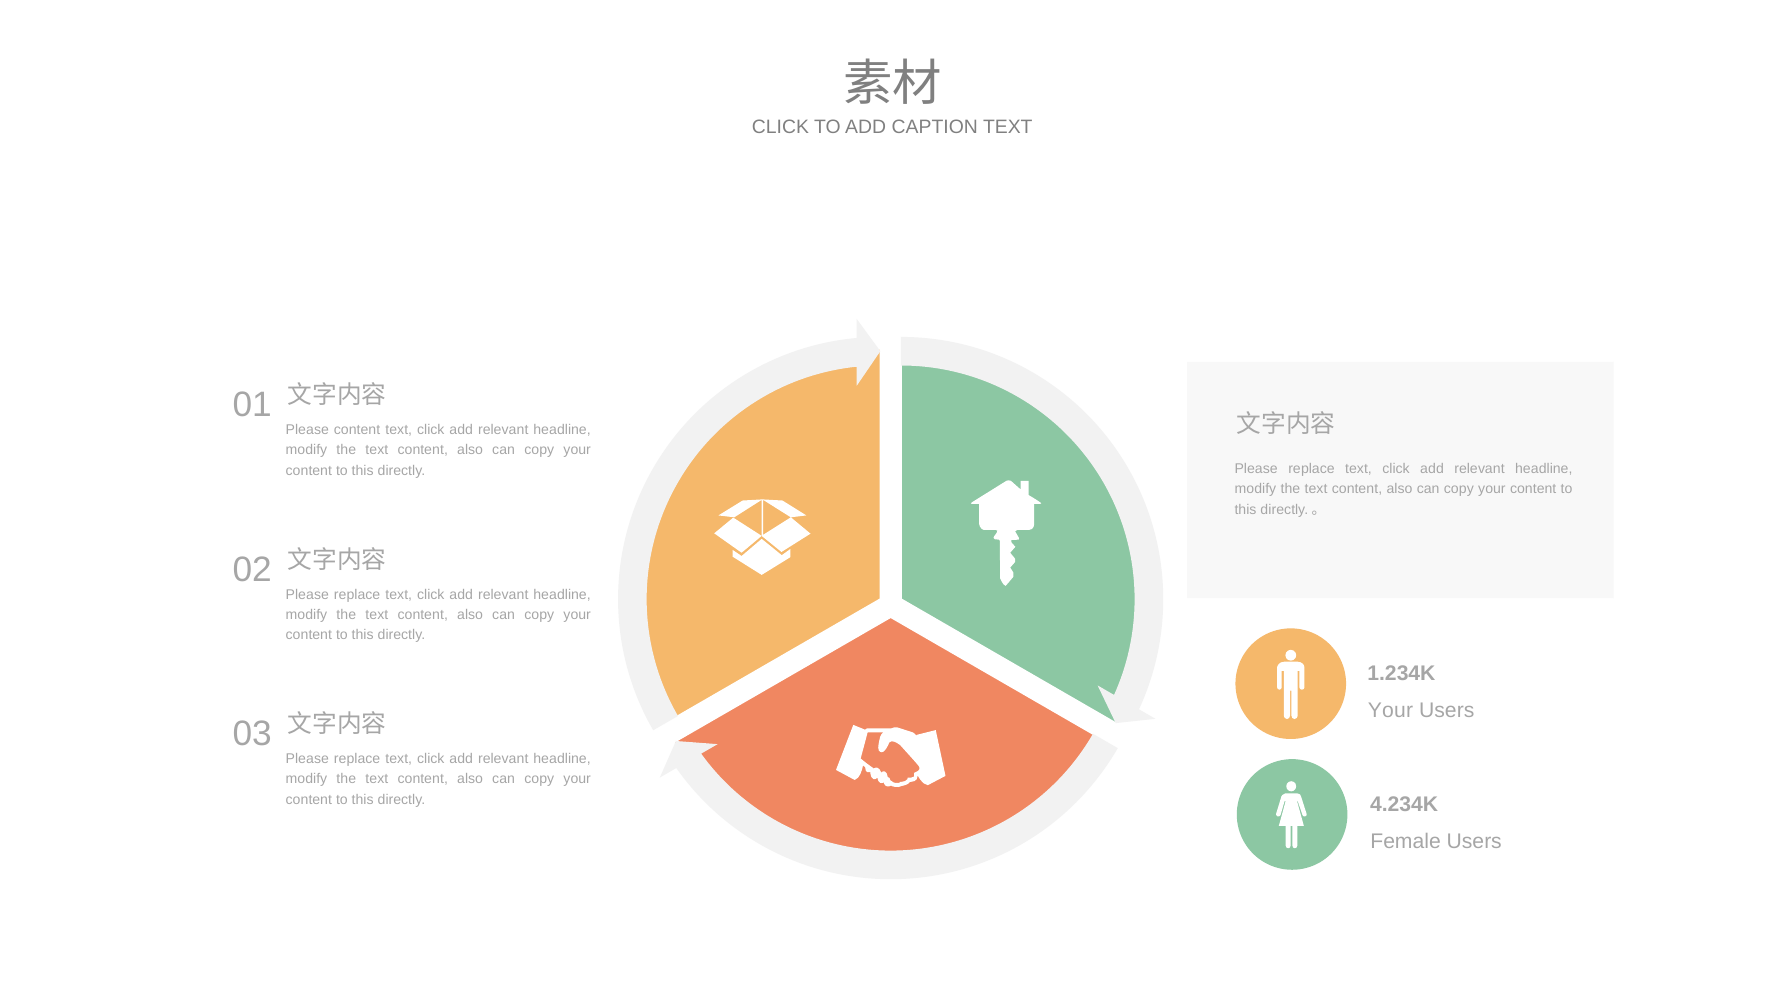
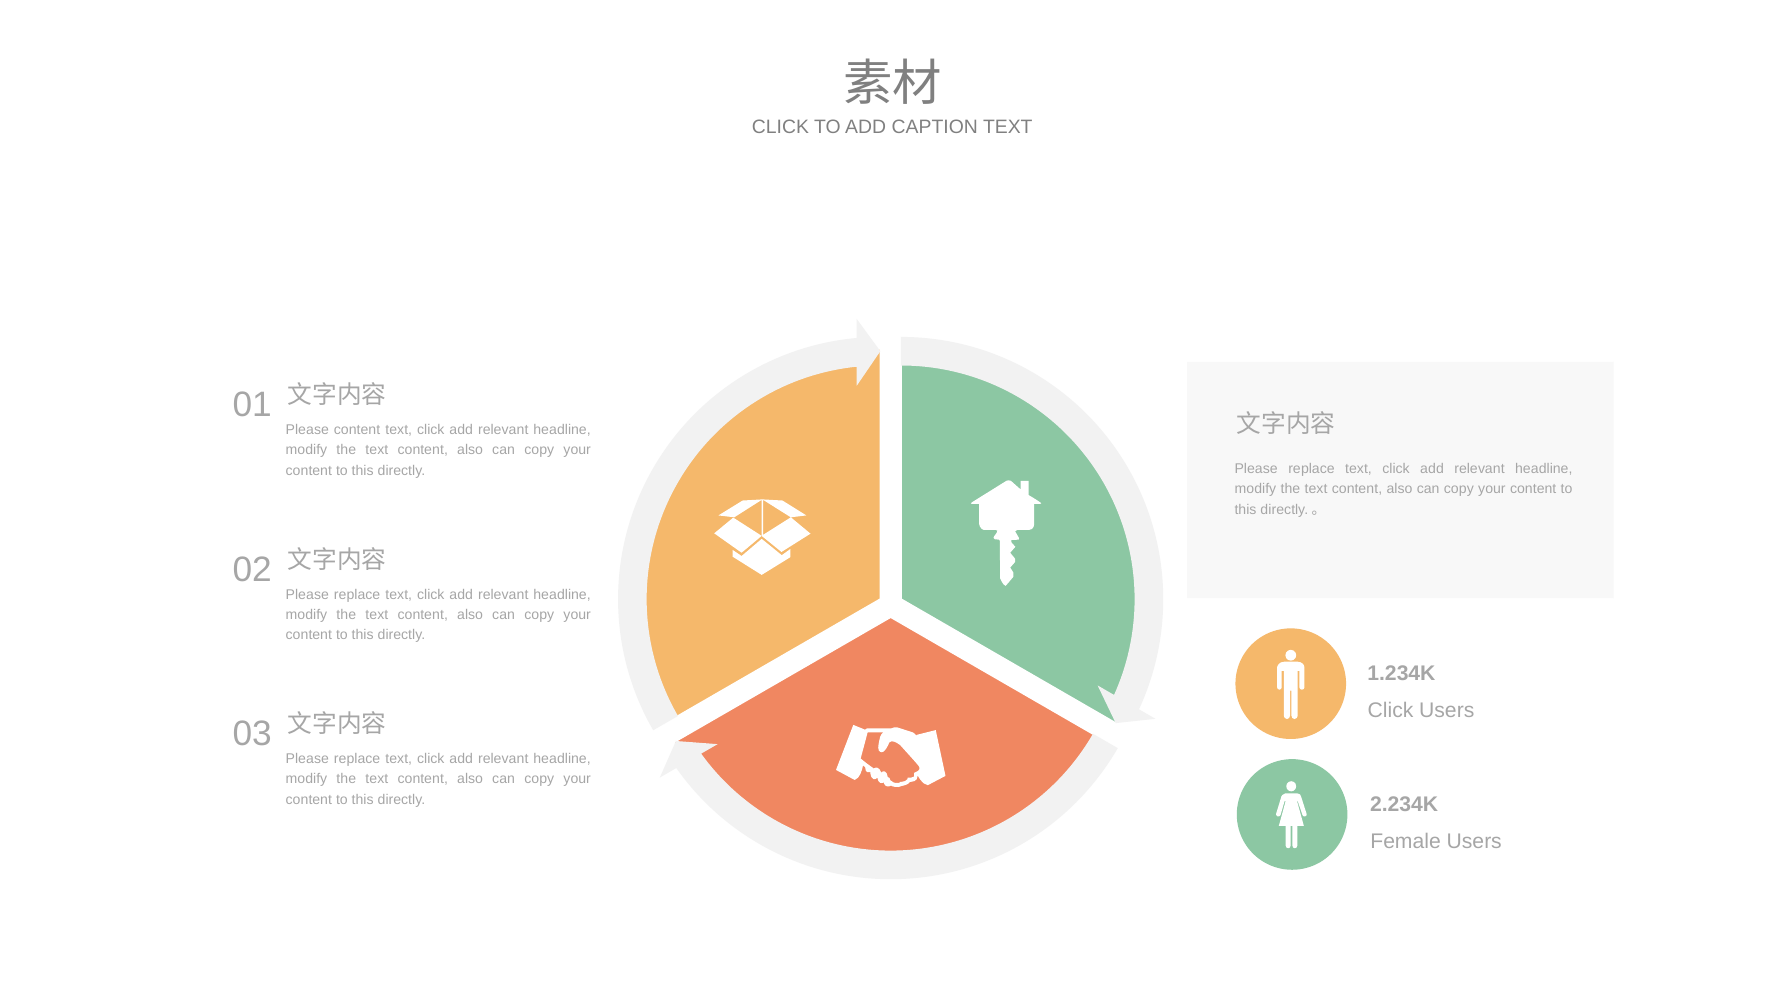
Your: Your -> Click (1391, 710)
4.234K: 4.234K -> 2.234K (1404, 805)
